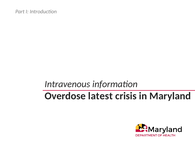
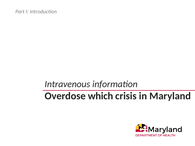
latest: latest -> which (101, 96)
